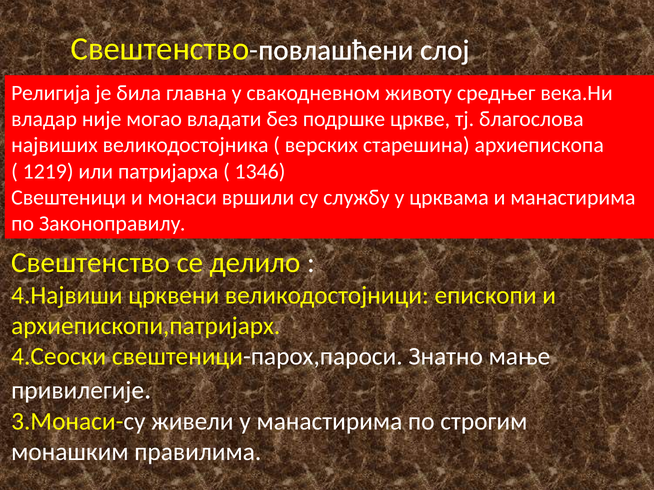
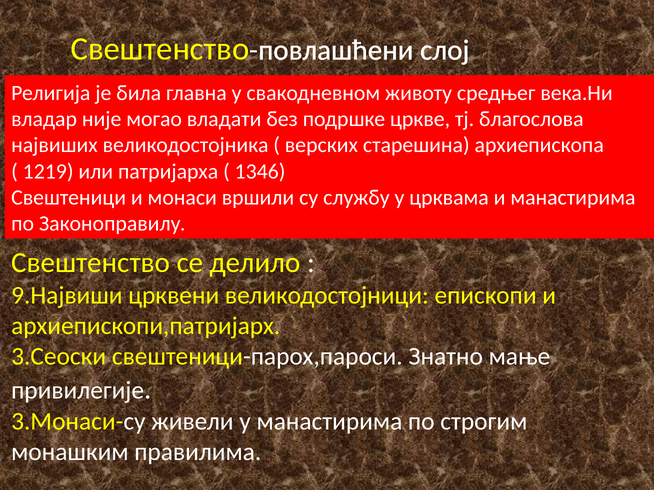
4.Највиши: 4.Највиши -> 9.Највиши (67, 296)
4.Сеоски: 4.Сеоски -> 3.Сеоски (59, 357)
